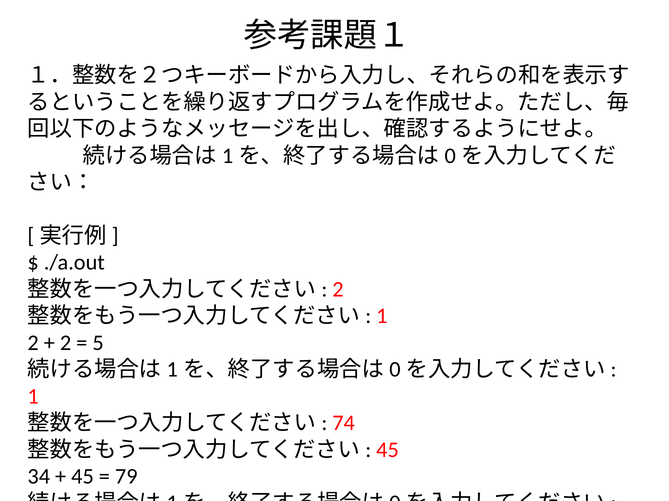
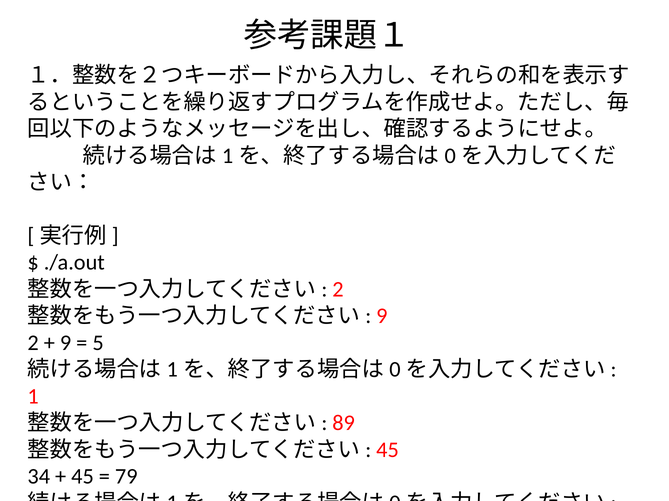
1: 1 -> 9 (382, 317)
2: 2 -> 9 (66, 343)
74: 74 -> 89 (344, 424)
